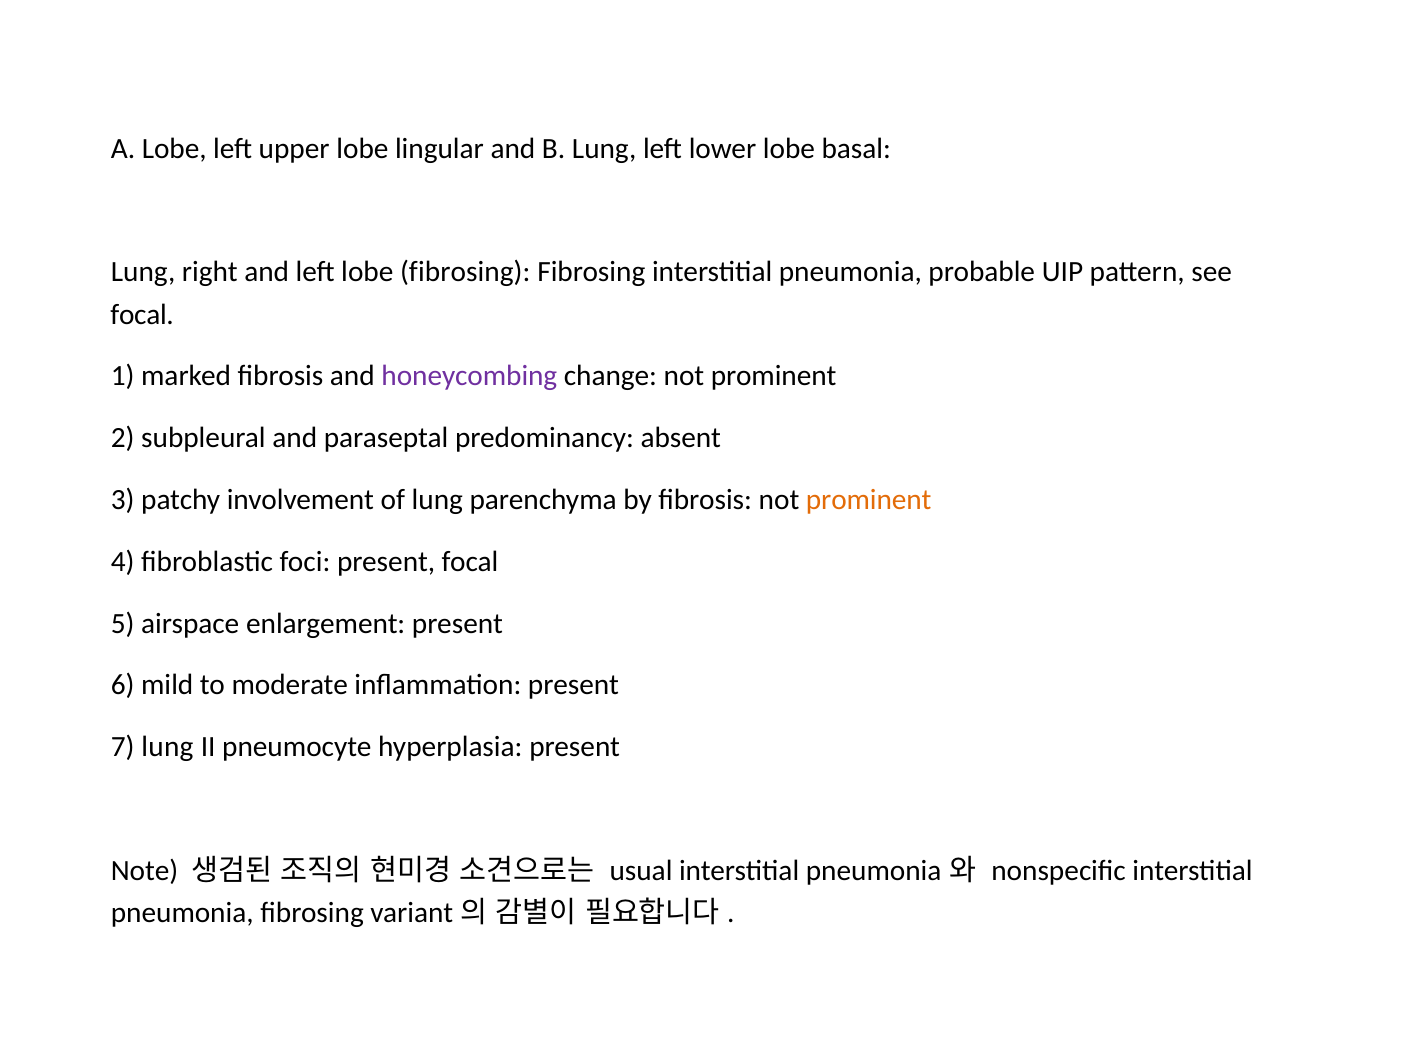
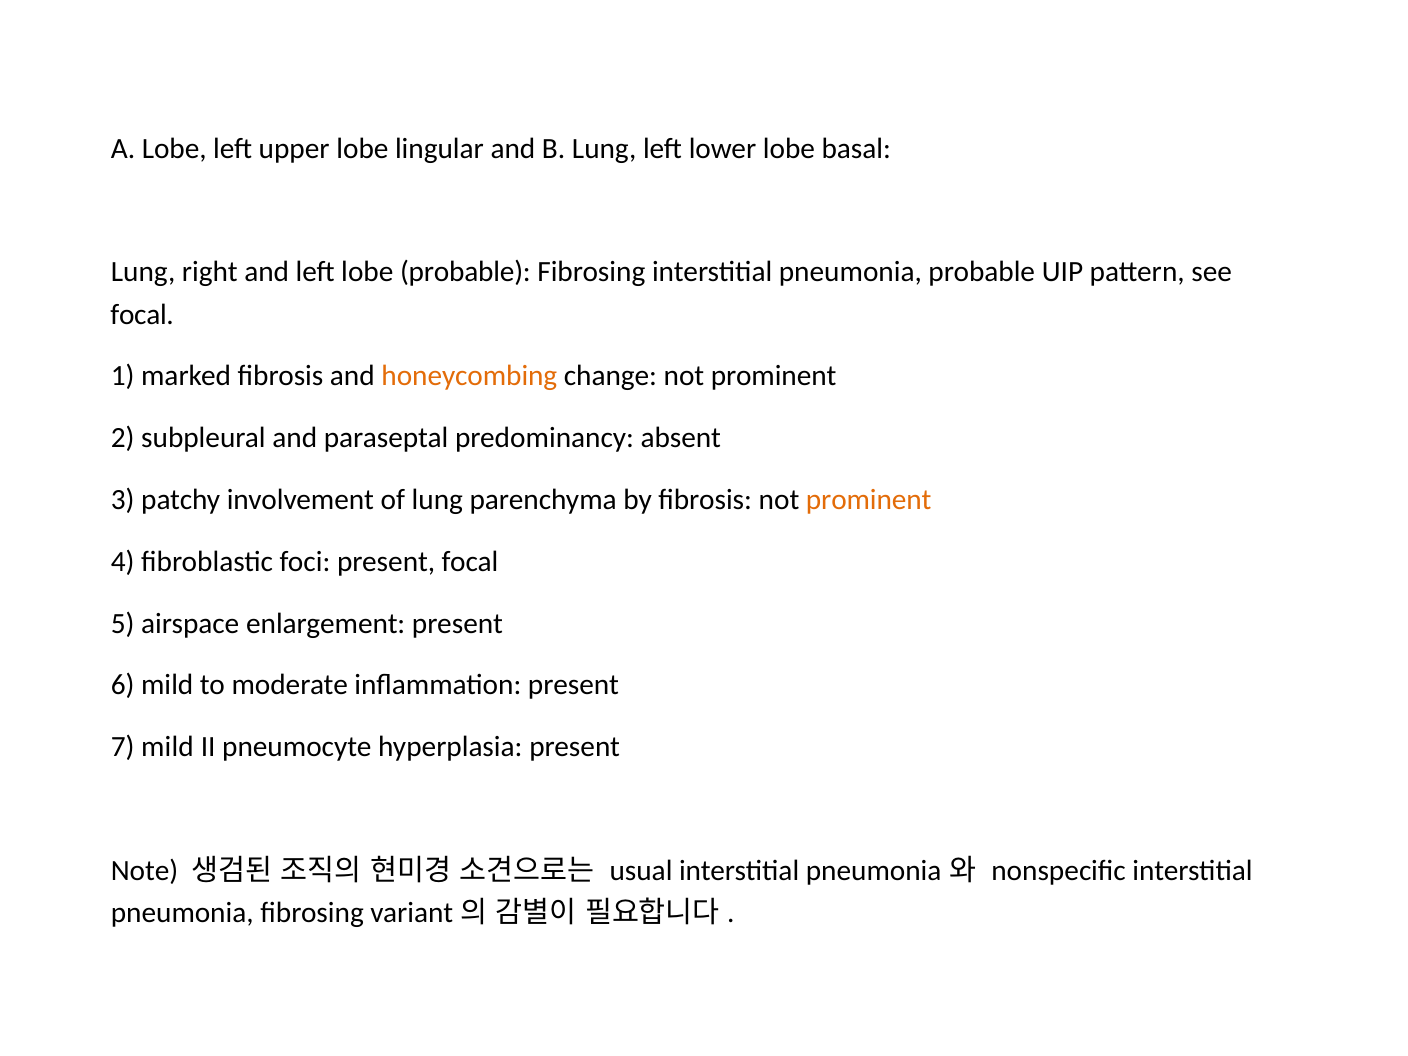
lobe fibrosing: fibrosing -> probable (465, 272)
honeycombing colour: purple -> orange (469, 376)
7 lung: lung -> mild (167, 747)
